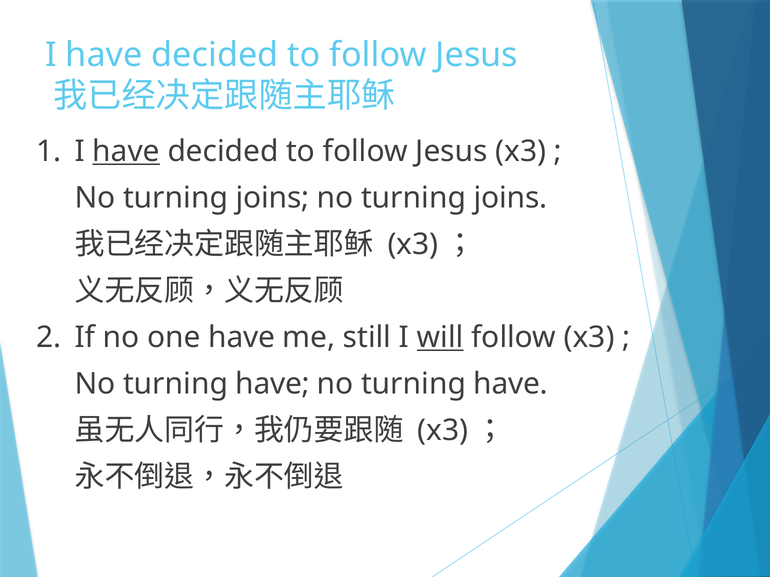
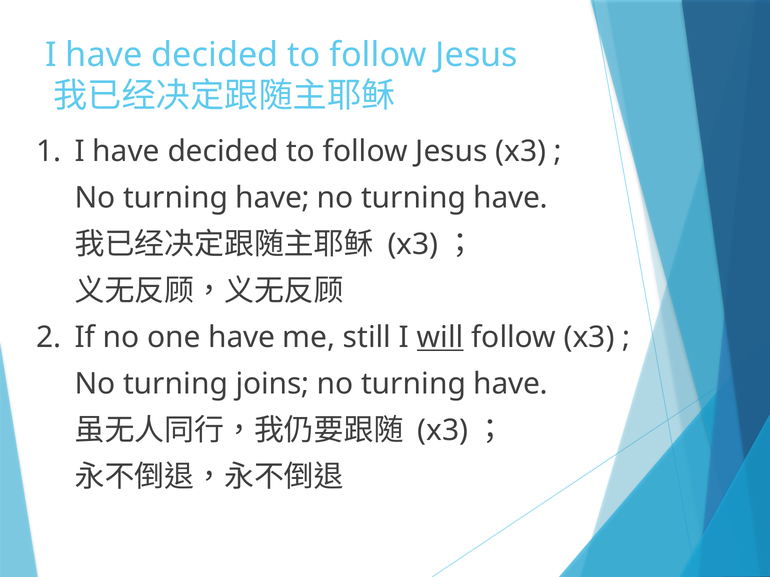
have underline: present -> none (126, 151)
joins: joins -> have (273, 198)
joins: joins -> have (511, 198)
have: have -> joins (272, 384)
